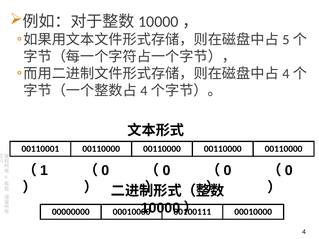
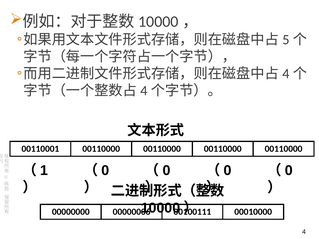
00000000 00010000: 00010000 -> 00000006 (132, 212)
